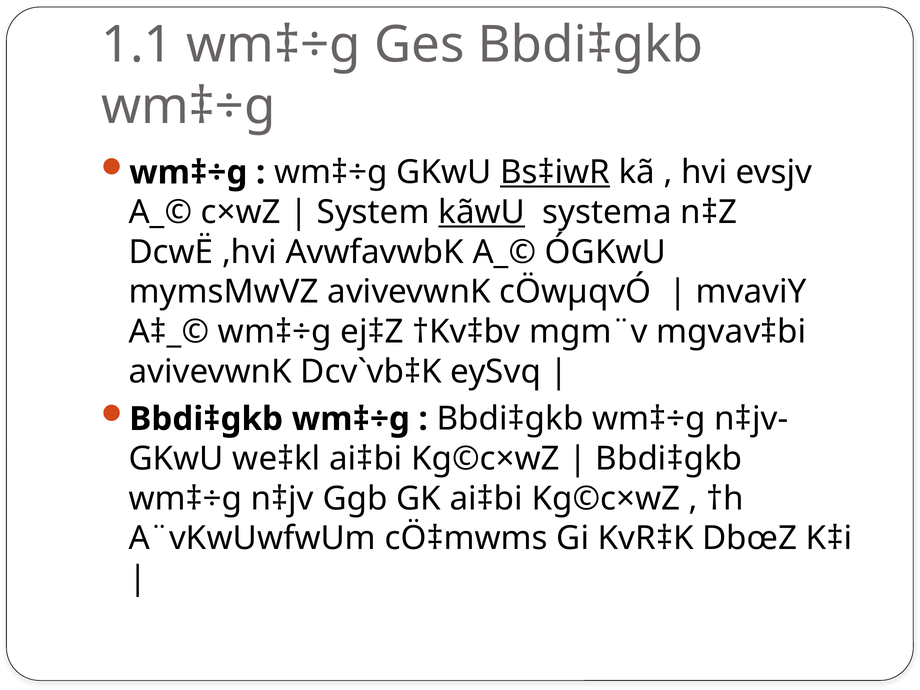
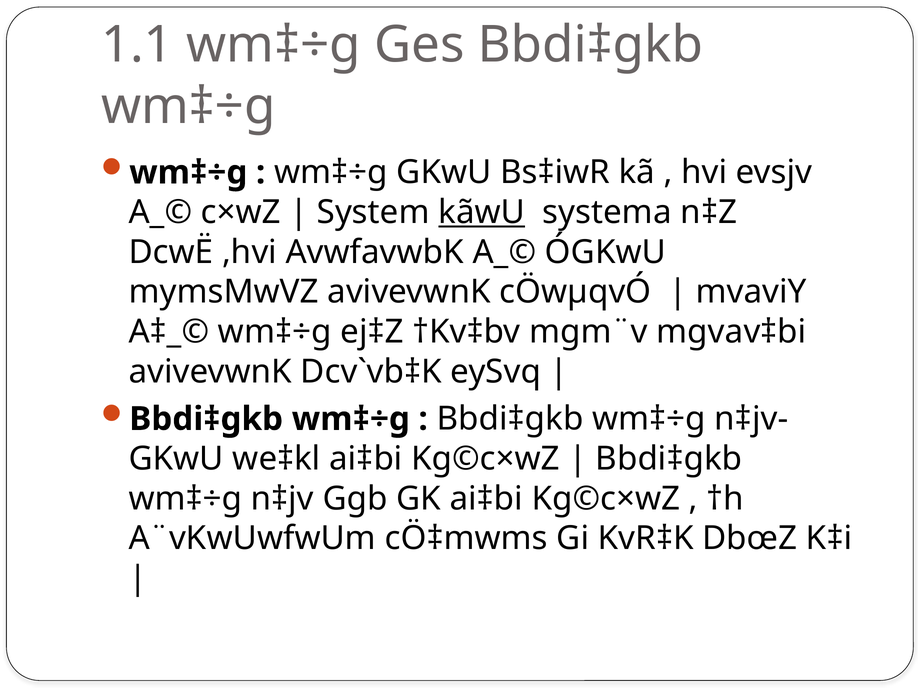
Bs‡iwR underline: present -> none (555, 172)
